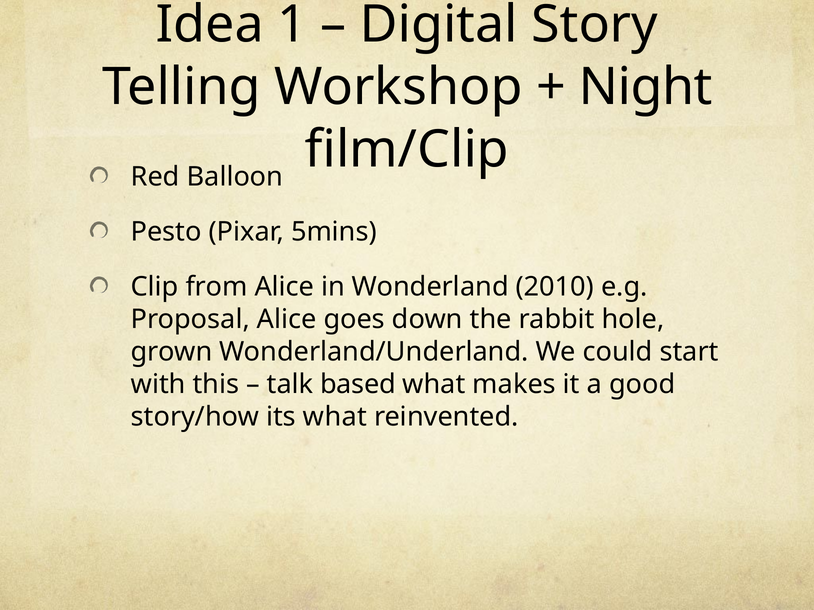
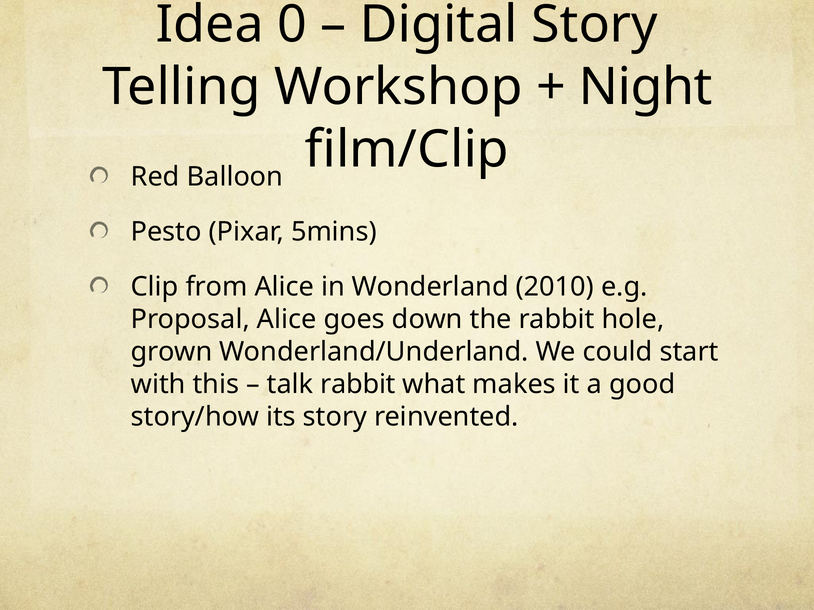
1: 1 -> 0 (292, 25)
talk based: based -> rabbit (358, 385)
its what: what -> story (335, 417)
